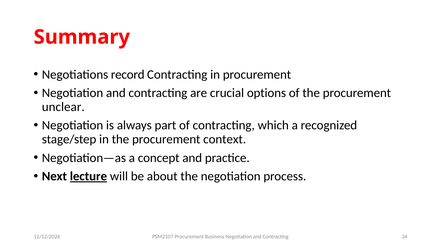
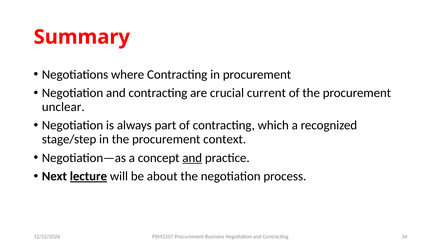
record: record -> where (128, 75)
options: options -> current (266, 93)
and underline: none -> present (192, 158)
